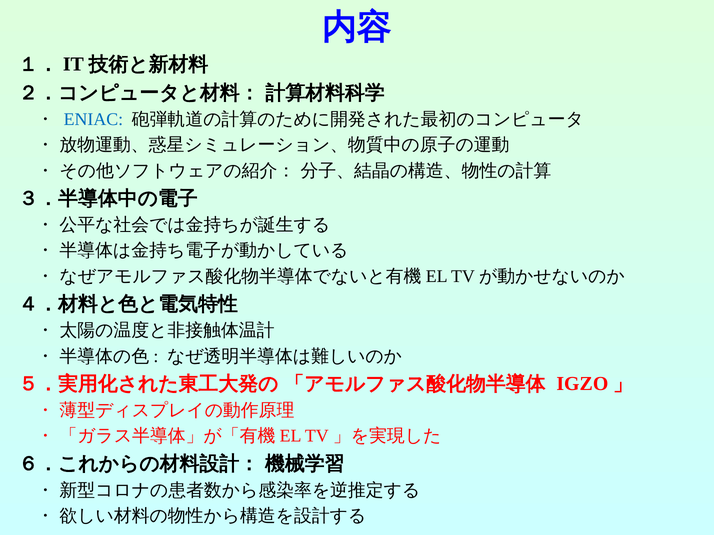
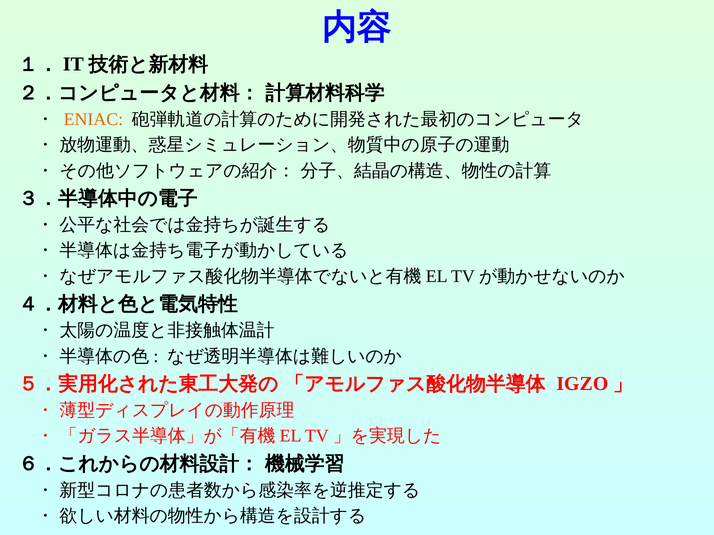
ENIAC colour: blue -> orange (93, 120)
